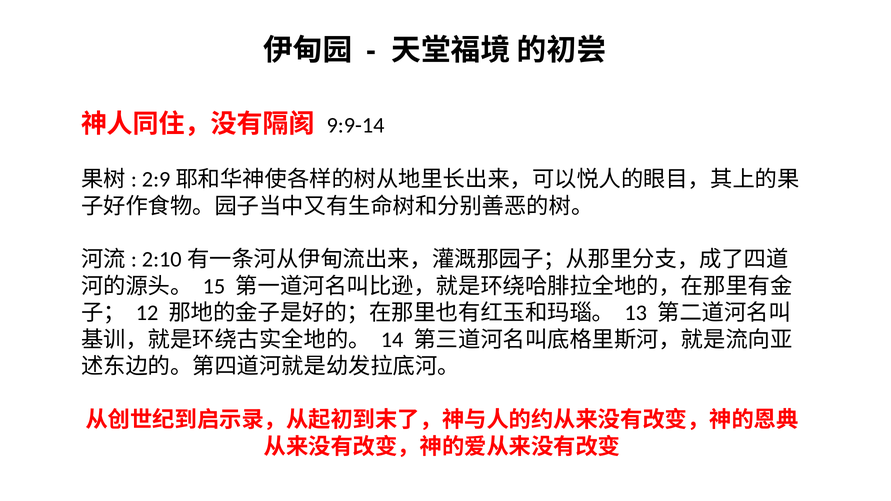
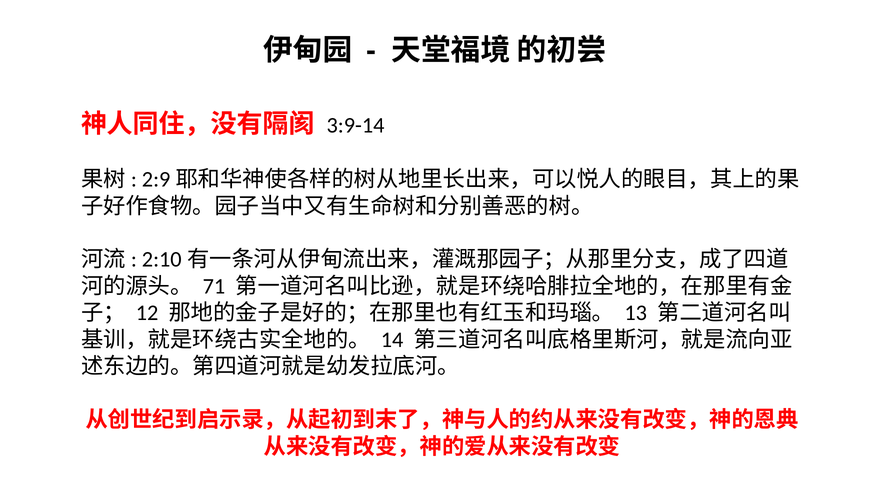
9:9-14: 9:9-14 -> 3:9-14 (356, 125)
15: 15 -> 71 (214, 286)
